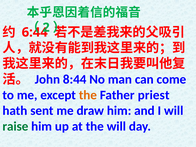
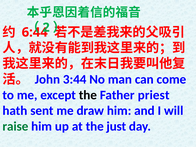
8:44: 8:44 -> 3:44 (75, 79)
the colour: orange -> black (88, 95)
the will: will -> just (116, 126)
